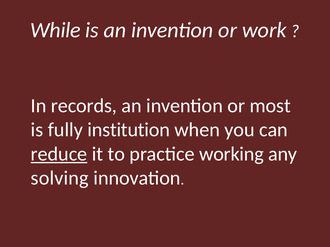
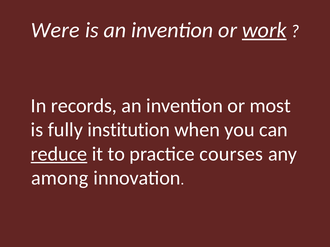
While: While -> Were (55, 30)
work underline: none -> present (264, 30)
working: working -> courses (231, 154)
solving: solving -> among (60, 178)
